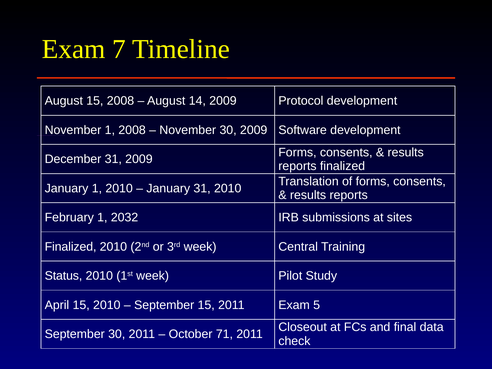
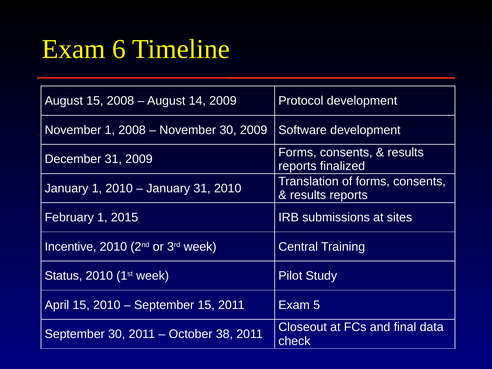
7: 7 -> 6 (119, 49)
2032: 2032 -> 2015 (125, 217)
Finalized: Finalized -> Incentive (71, 247)
71: 71 -> 38 (224, 334)
